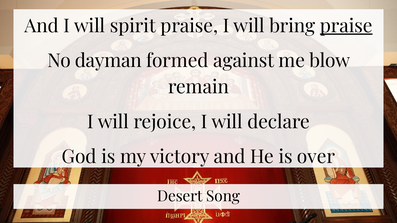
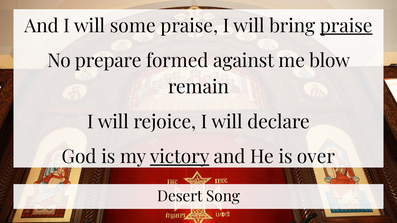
spirit: spirit -> some (133, 26)
dayman: dayman -> prepare (108, 61)
victory underline: none -> present (180, 157)
